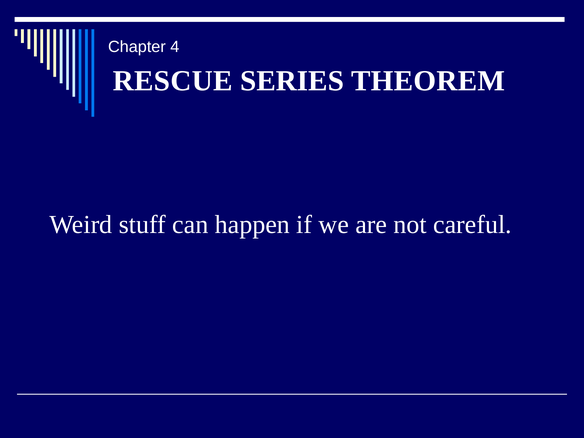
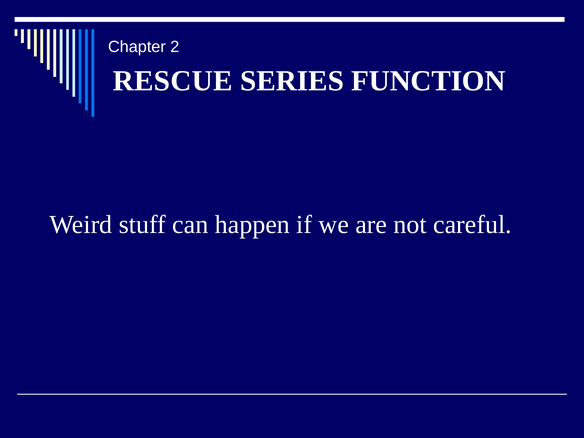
4: 4 -> 2 (175, 47)
THEOREM: THEOREM -> FUNCTION (428, 81)
